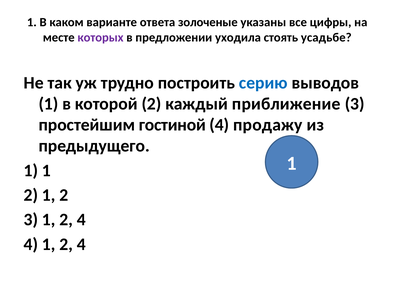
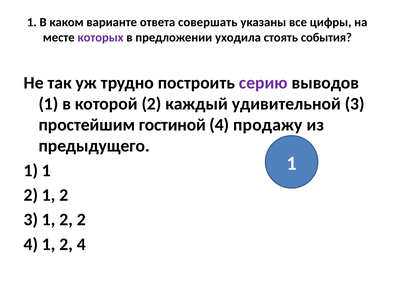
золоченые: золоченые -> совершать (208, 22)
усадьбе: усадьбе -> события (326, 37)
серию colour: blue -> purple (263, 83)
приближение: приближение -> удивительной (286, 104)
3 1 2 4: 4 -> 2 (81, 220)
